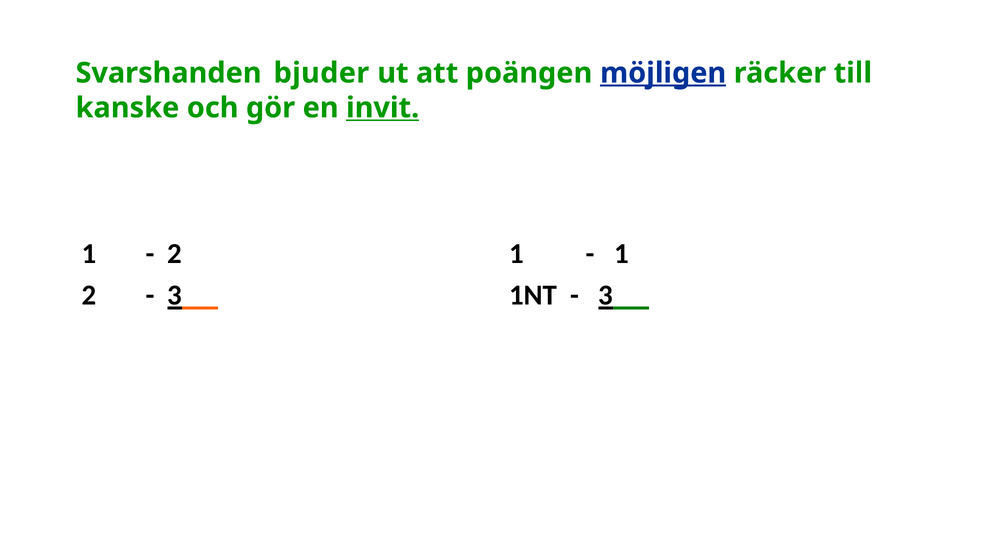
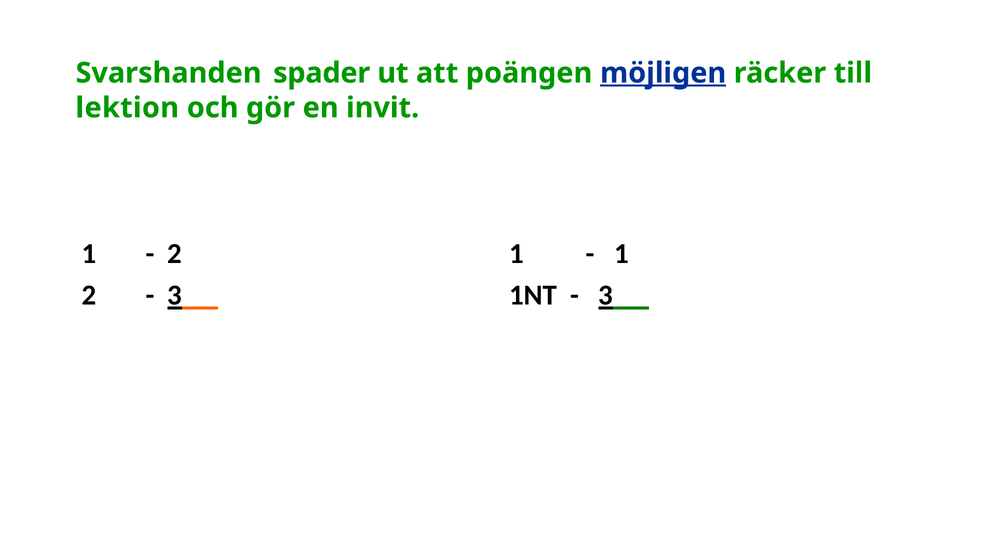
bjuder: bjuder -> spader (322, 73)
kanske: kanske -> lektion (127, 108)
invit underline: present -> none (383, 108)
